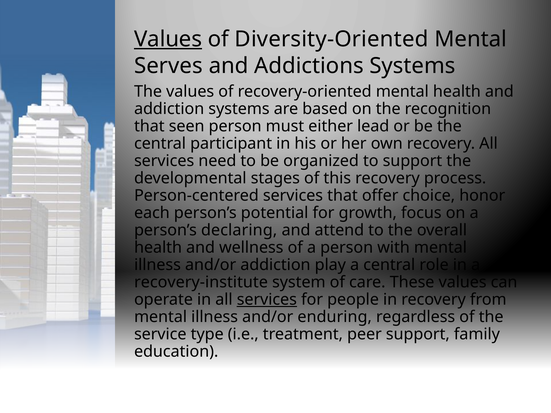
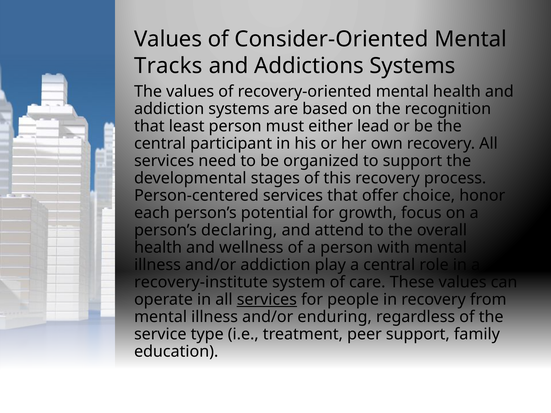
Values underline: present -> none (168, 39)
Diversity-Oriented: Diversity-Oriented -> Consider-Oriented (332, 39)
Serves: Serves -> Tracks (168, 66)
seen: seen -> least (187, 126)
